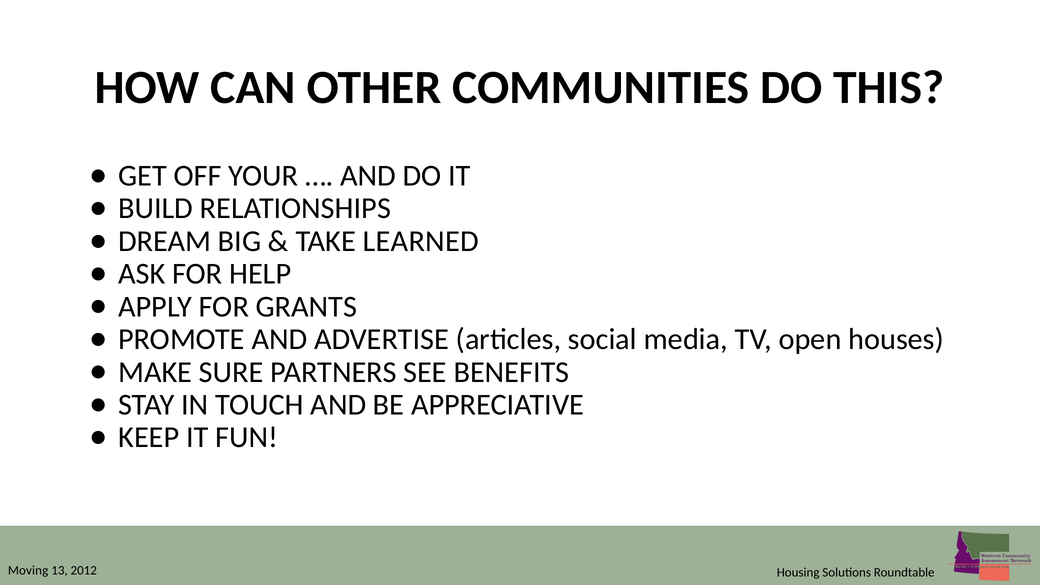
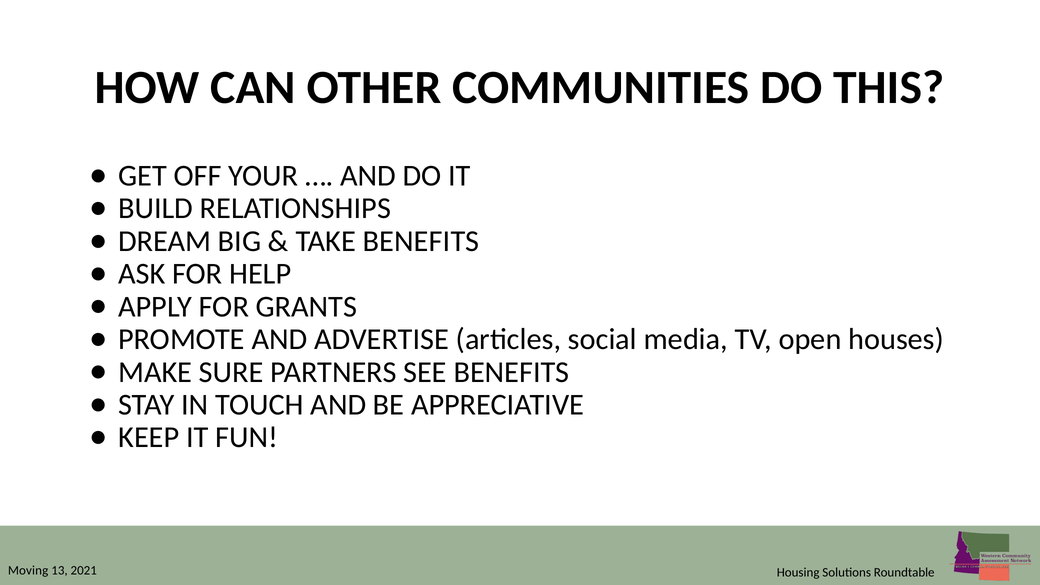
TAKE LEARNED: LEARNED -> BENEFITS (421, 241)
2012: 2012 -> 2021 (84, 570)
